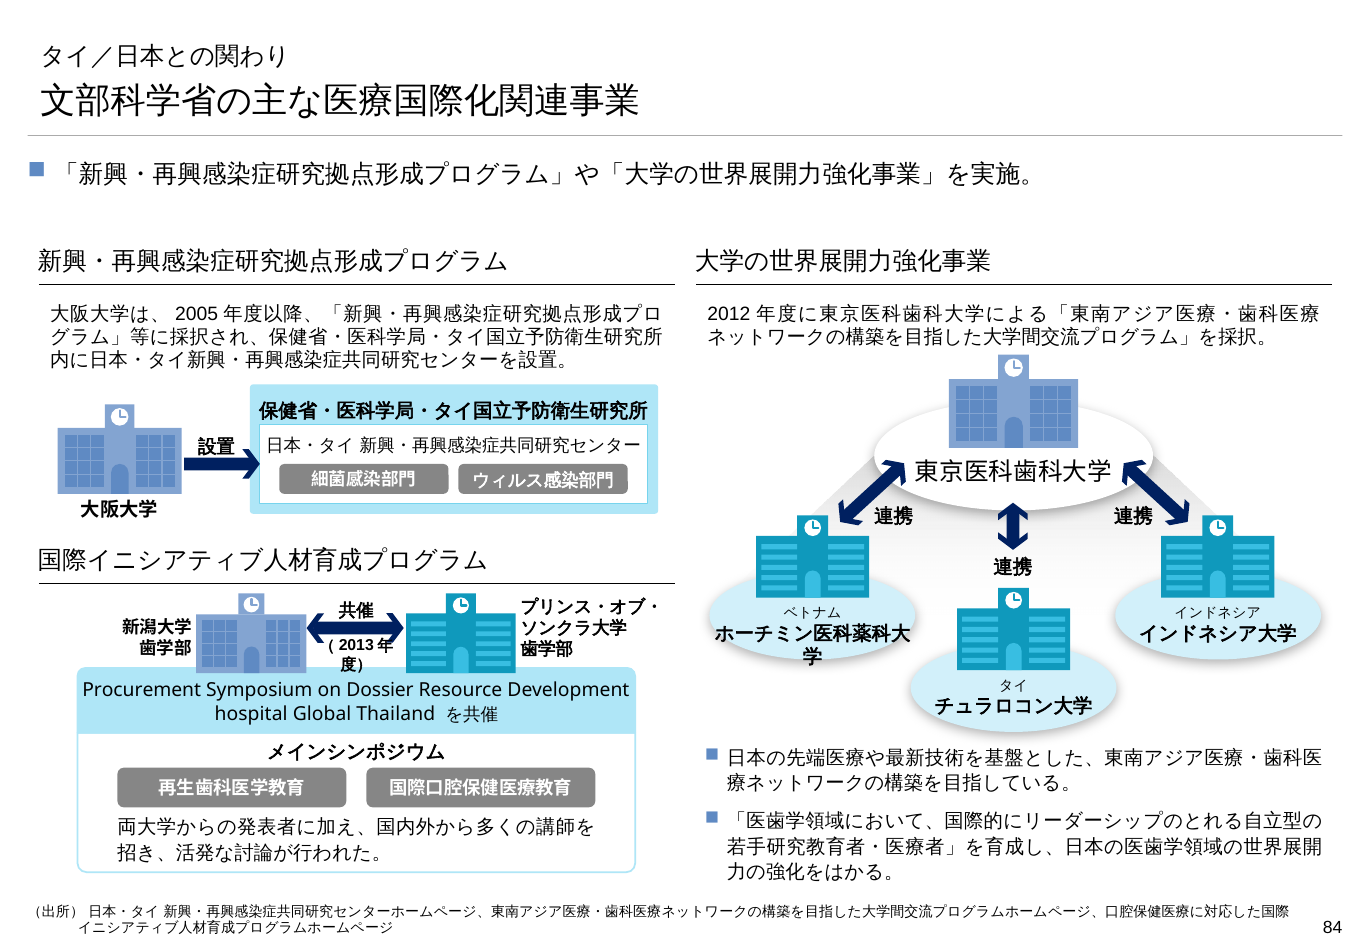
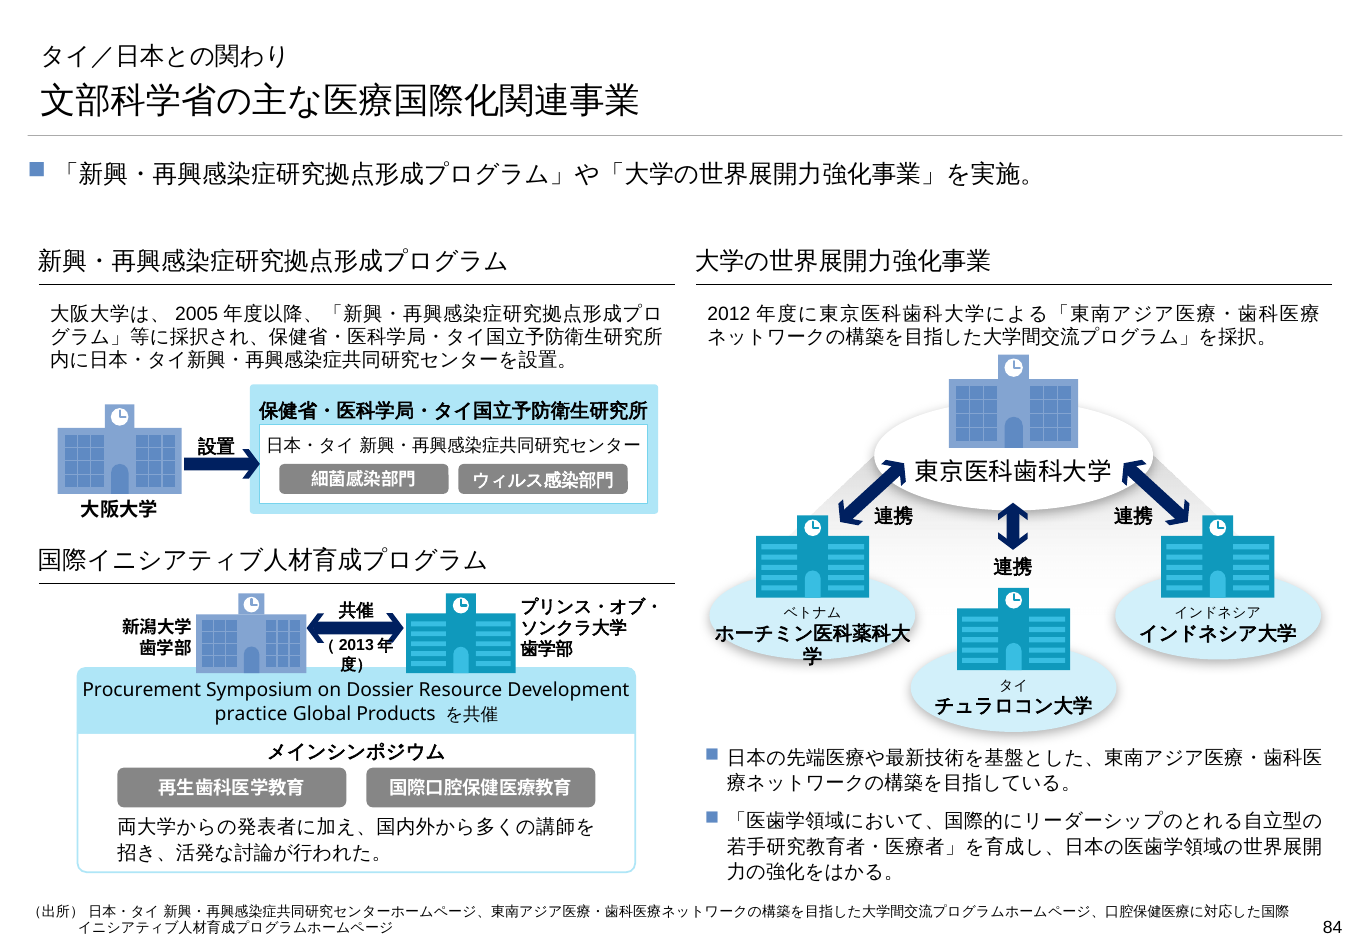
hospital: hospital -> practice (251, 714)
Thailand: Thailand -> Products (396, 714)
